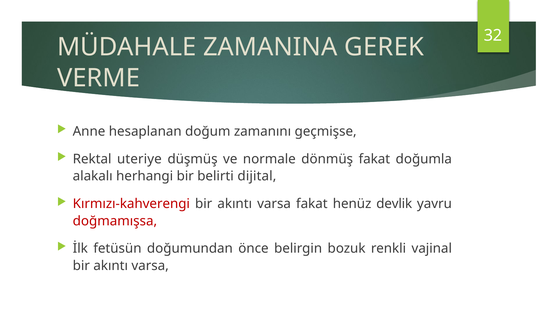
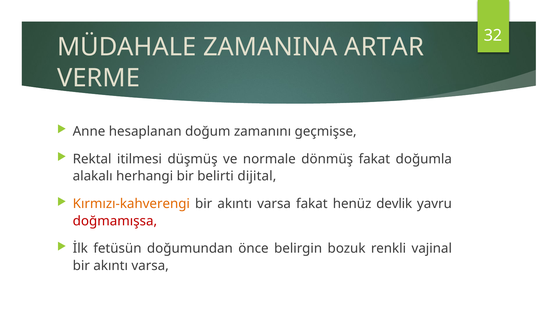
GEREK: GEREK -> ARTAR (384, 47)
uteriye: uteriye -> itilmesi (139, 159)
Kırmızı-kahverengi colour: red -> orange (131, 204)
